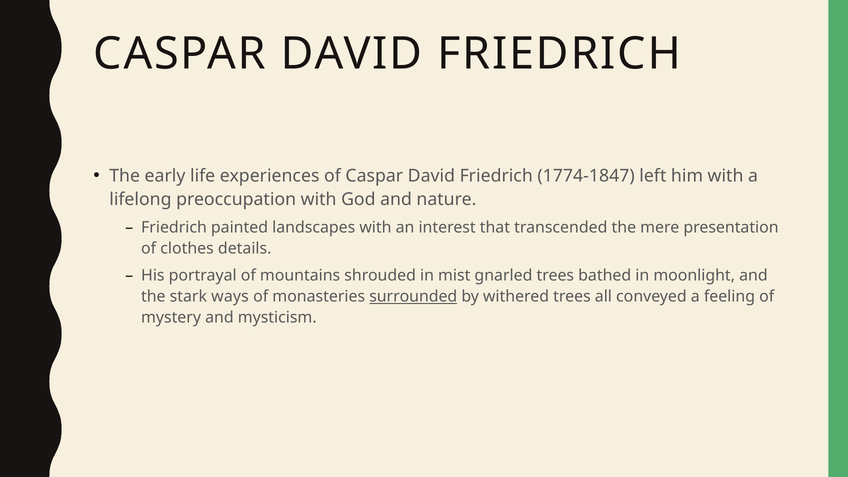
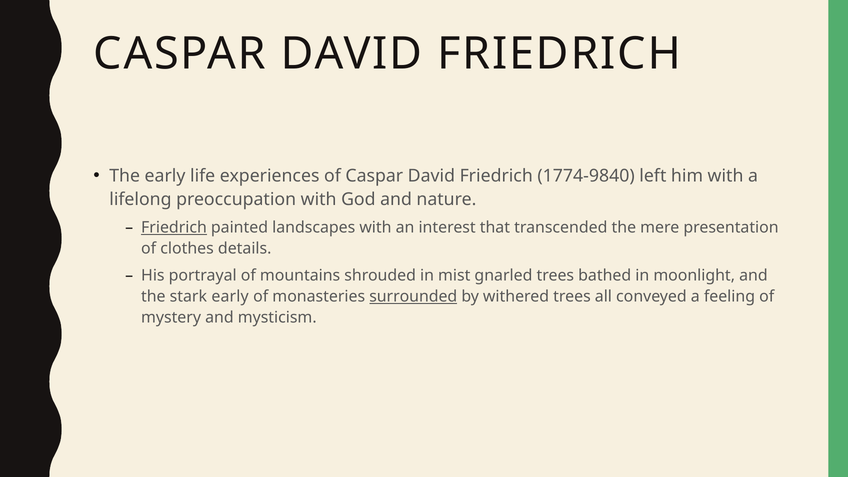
1774-1847: 1774-1847 -> 1774-9840 (586, 176)
Friedrich underline: none -> present (174, 228)
stark ways: ways -> early (230, 297)
